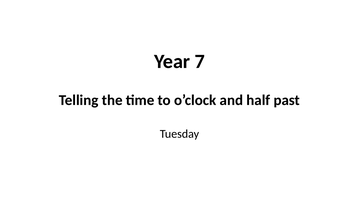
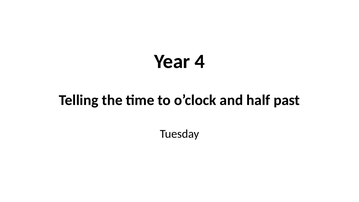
7: 7 -> 4 (200, 61)
